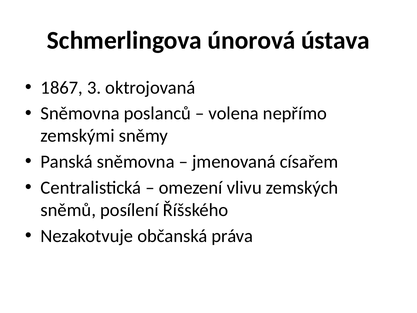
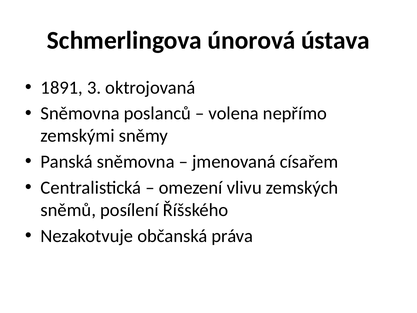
1867: 1867 -> 1891 (62, 87)
